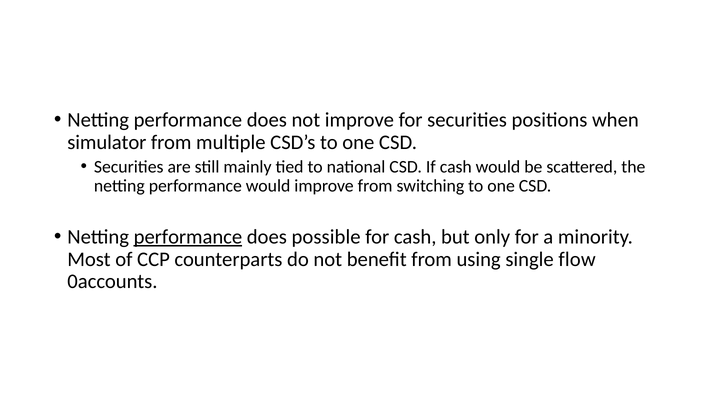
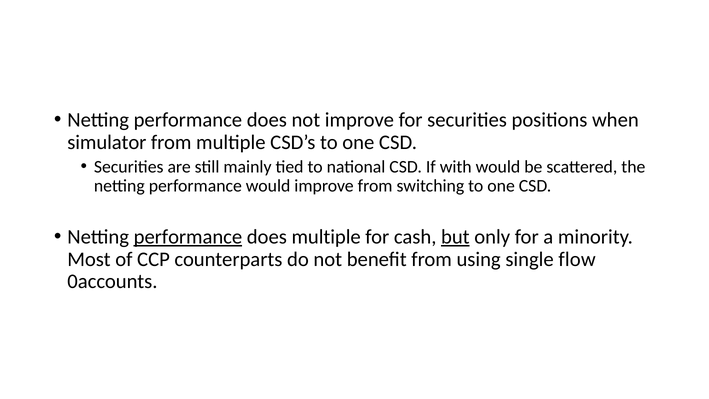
If cash: cash -> with (456, 167)
does possible: possible -> multiple (326, 237)
but underline: none -> present (455, 237)
